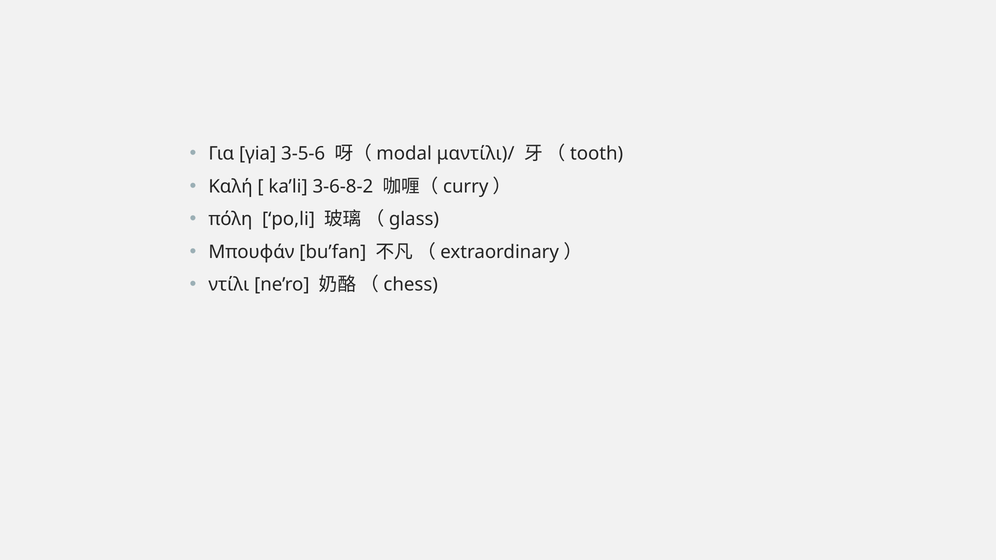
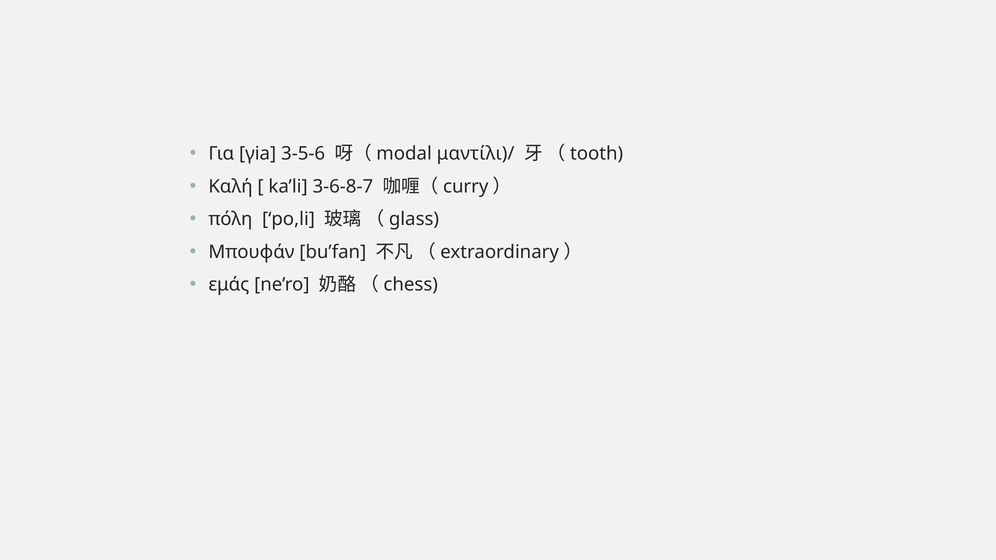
3-6-8-2: 3-6-8-2 -> 3-6-8-7 (343, 186)
ντίλι: ντίλι -> εμάς (229, 285)
